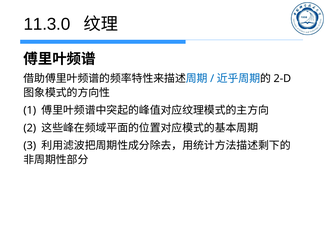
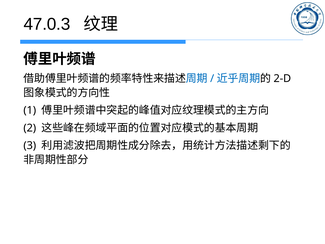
11.3.0: 11.3.0 -> 47.0.3 (47, 24)
